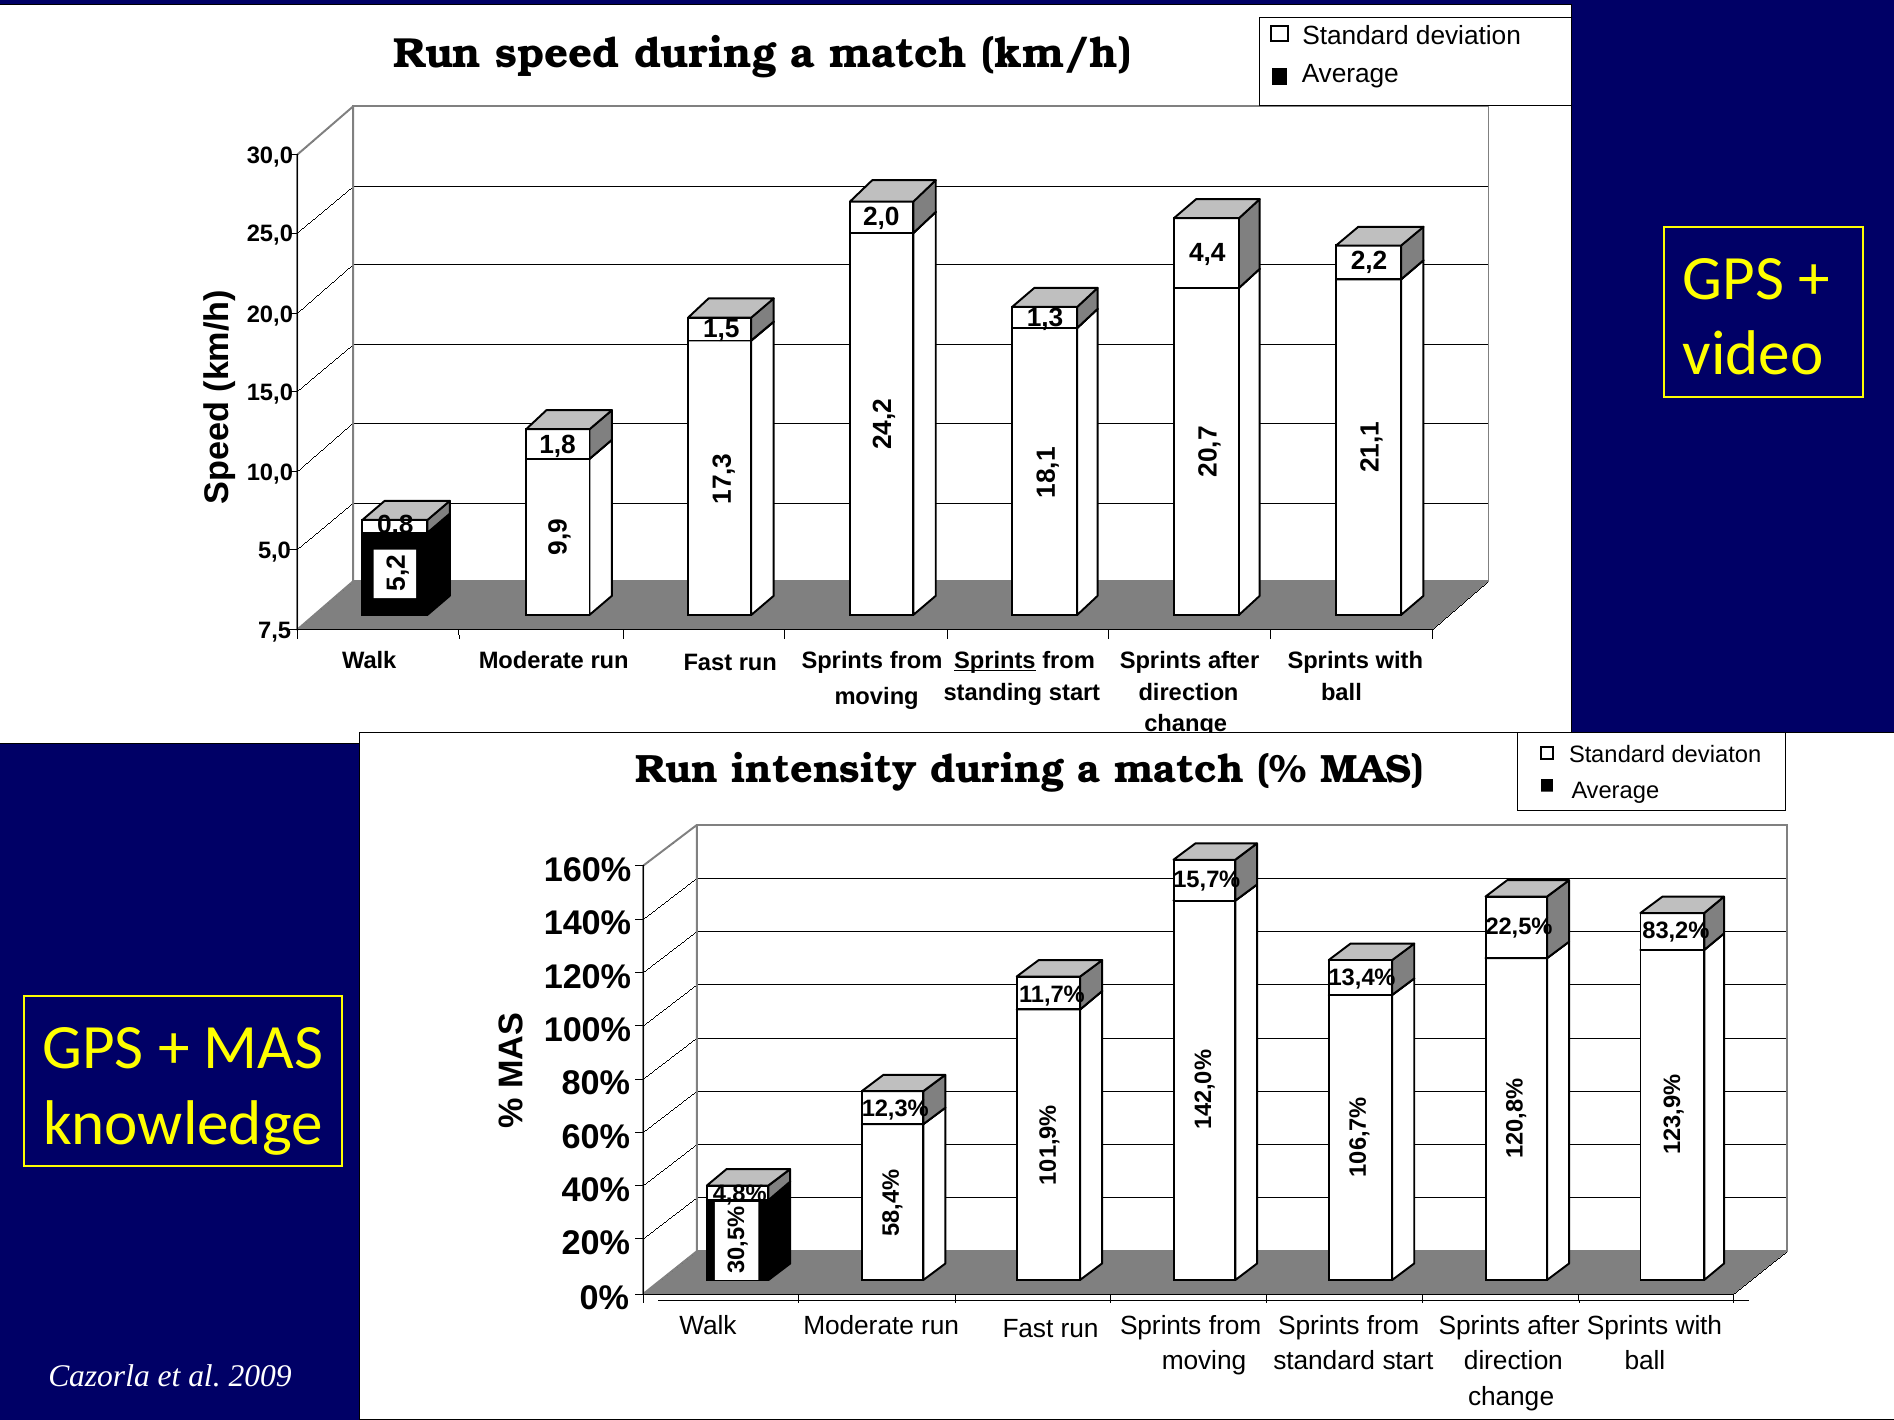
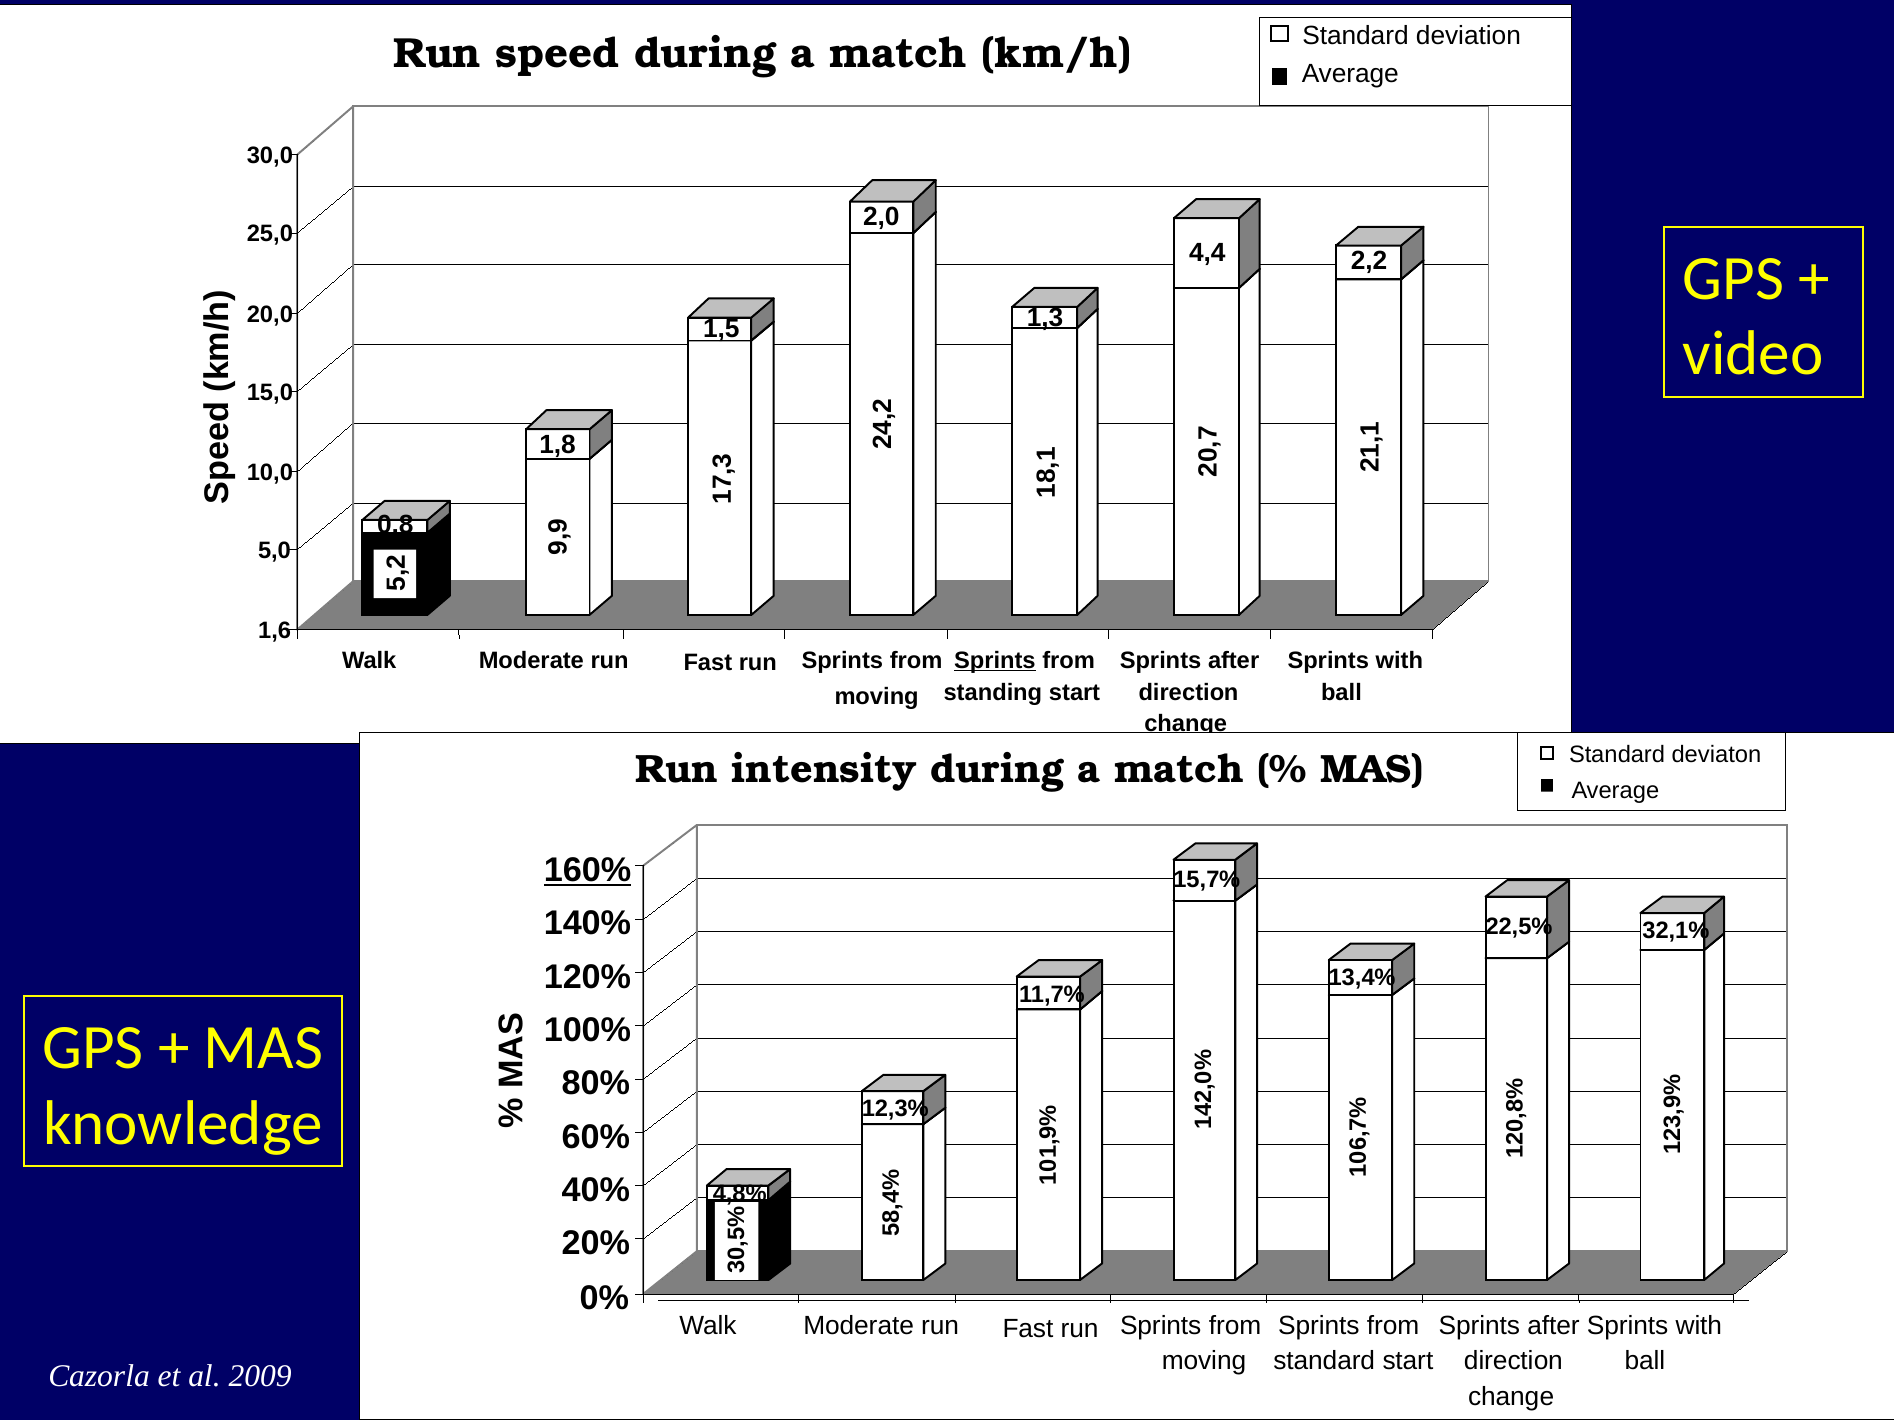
7,5: 7,5 -> 1,6 (275, 631)
160% underline: none -> present (587, 871)
83,2%: 83,2% -> 32,1% (1676, 931)
